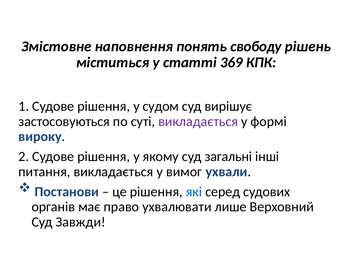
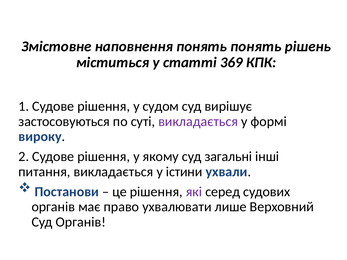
понять свободу: свободу -> понять (256, 46)
вимог: вимог -> істини (184, 172)
які colour: blue -> purple (194, 192)
Суд Завжди: Завжди -> Органів (81, 222)
